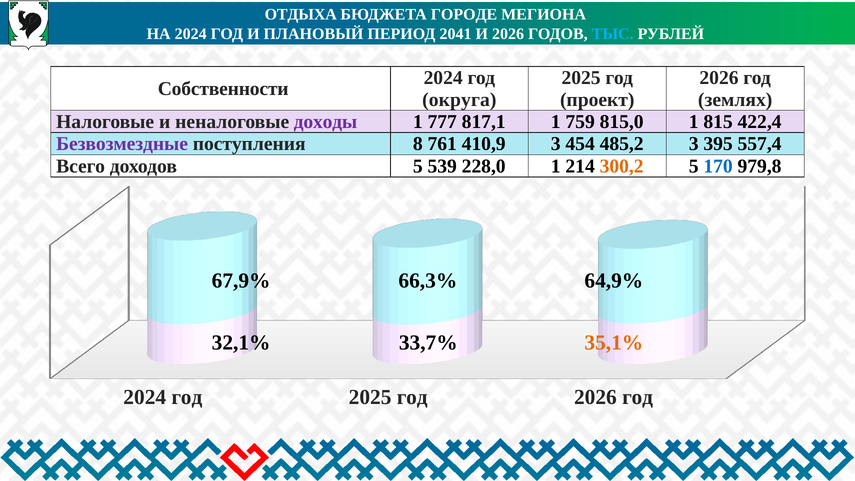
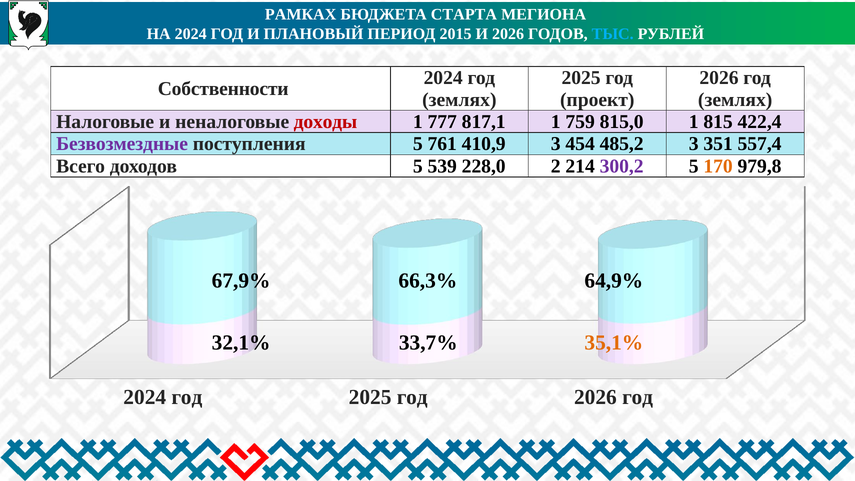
ОТДЫХА: ОТДЫХА -> РАМКАХ (301, 15)
ГОРОДЕ: ГОРОДЕ -> СТАРТА (464, 15)
2041: 2041 -> 2015 (456, 34)
округа: округа -> землях (459, 100)
доходы colour: purple -> red (325, 122)
поступления 8: 8 -> 5 (418, 144)
395: 395 -> 351 (718, 144)
228,0 1: 1 -> 2 (556, 166)
300,2 colour: orange -> purple (622, 166)
170 colour: blue -> orange (718, 166)
